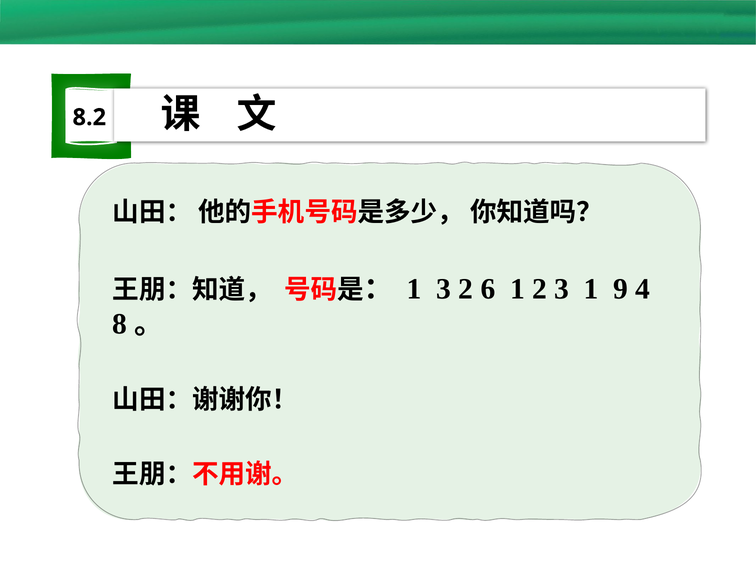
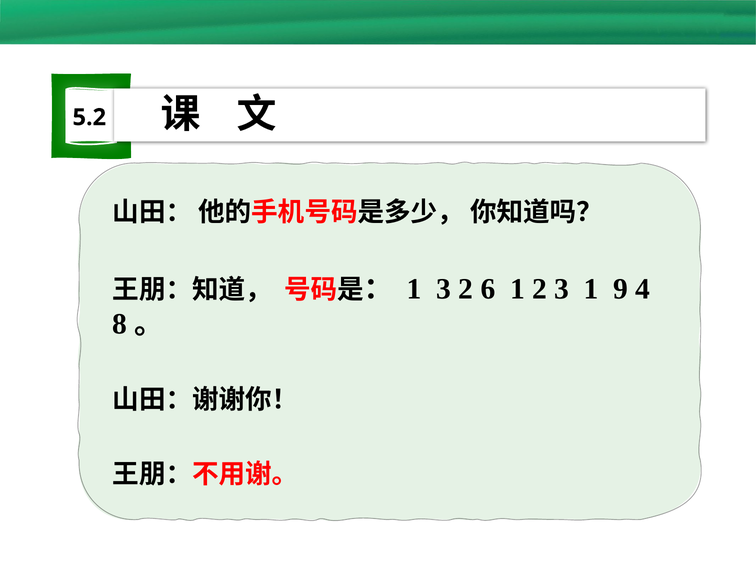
8.2: 8.2 -> 5.2 (89, 117)
